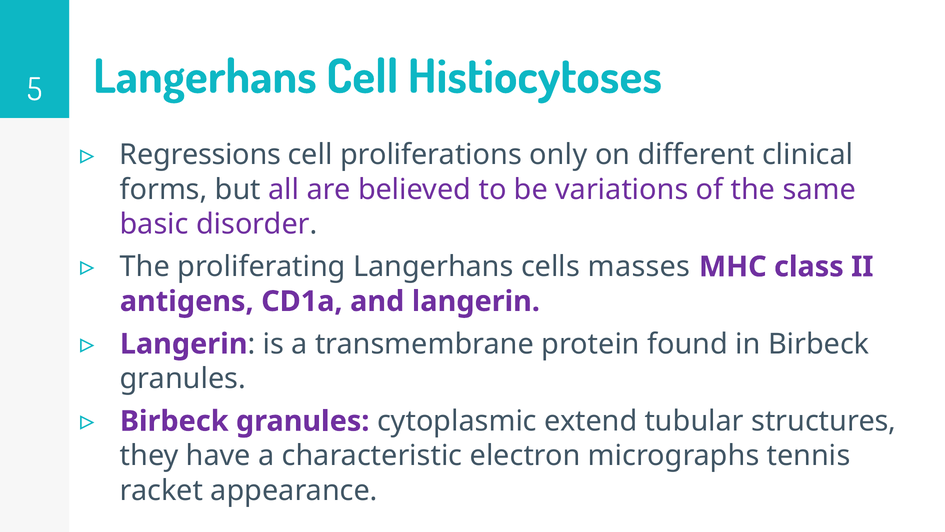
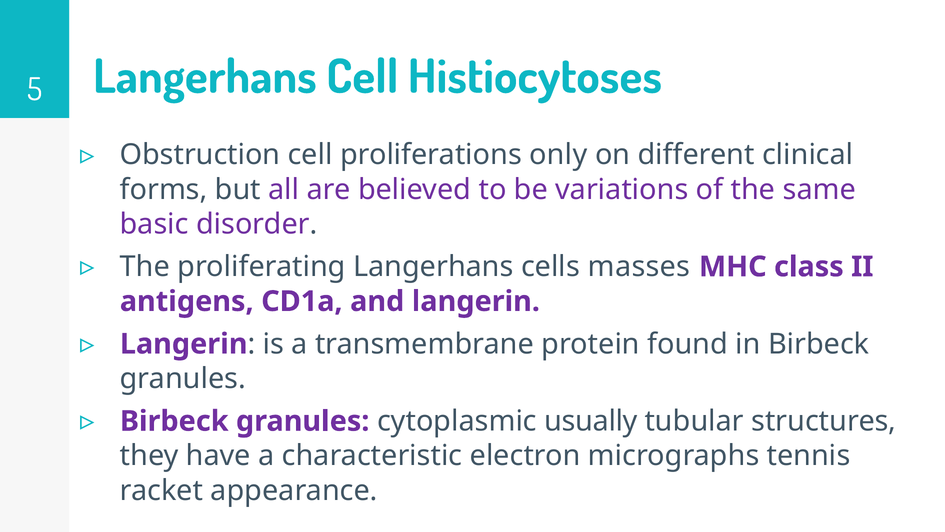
Regressions: Regressions -> Obstruction (200, 155)
extend: extend -> usually (591, 421)
